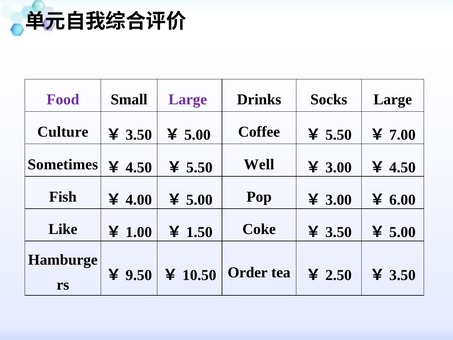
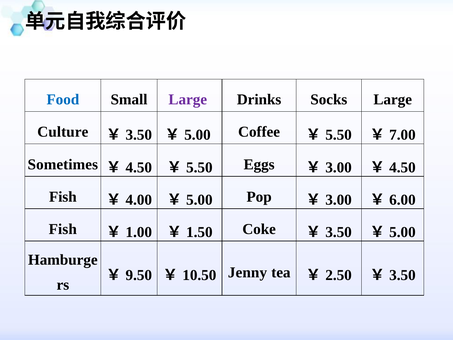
Food colour: purple -> blue (63, 100)
Well: Well -> Eggs (259, 164)
Like: Like -> Fish (63, 229)
Order: Order -> Jenny (247, 272)
